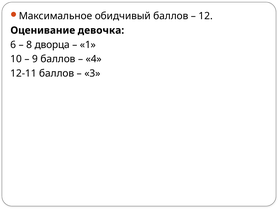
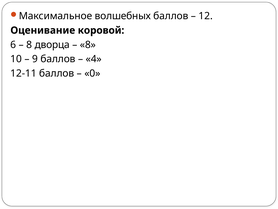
обидчивый: обидчивый -> волшебных (123, 16)
девочка: девочка -> коровой (101, 30)
1: 1 -> 8 (88, 45)
3: 3 -> 0 (92, 73)
